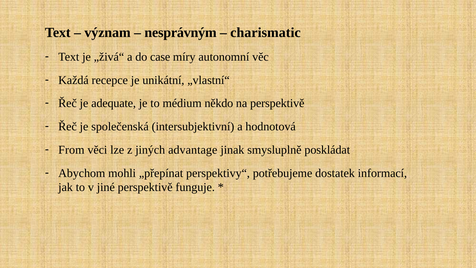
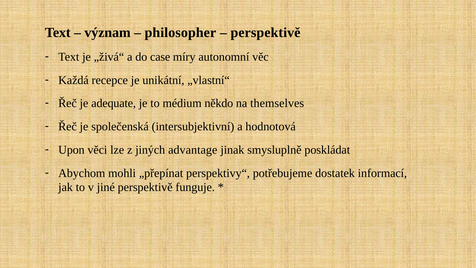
nesprávným: nesprávným -> philosopher (180, 33)
charismatic: charismatic -> perspektivě (265, 33)
na perspektivě: perspektivě -> themselves (277, 103)
From: From -> Upon (71, 150)
